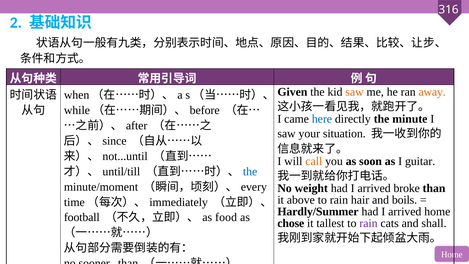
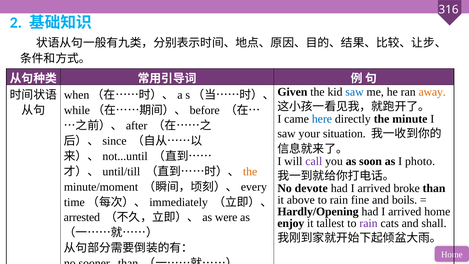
saw colour: orange -> blue (355, 92)
call colour: orange -> purple (314, 161)
guitar: guitar -> photo (420, 161)
the colour: blue -> orange (250, 171)
weight: weight -> devote (311, 188)
hair: hair -> fine (360, 200)
Hardly/Summer: Hardly/Summer -> Hardly/Opening (318, 211)
football: football -> arrested (82, 217)
food: food -> were (226, 217)
chose: chose -> enjoy (291, 223)
